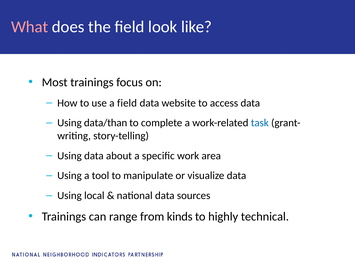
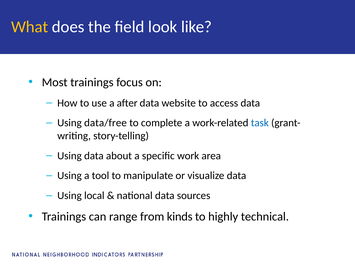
What colour: pink -> yellow (30, 27)
a field: field -> after (127, 103)
data/than: data/than -> data/free (105, 123)
